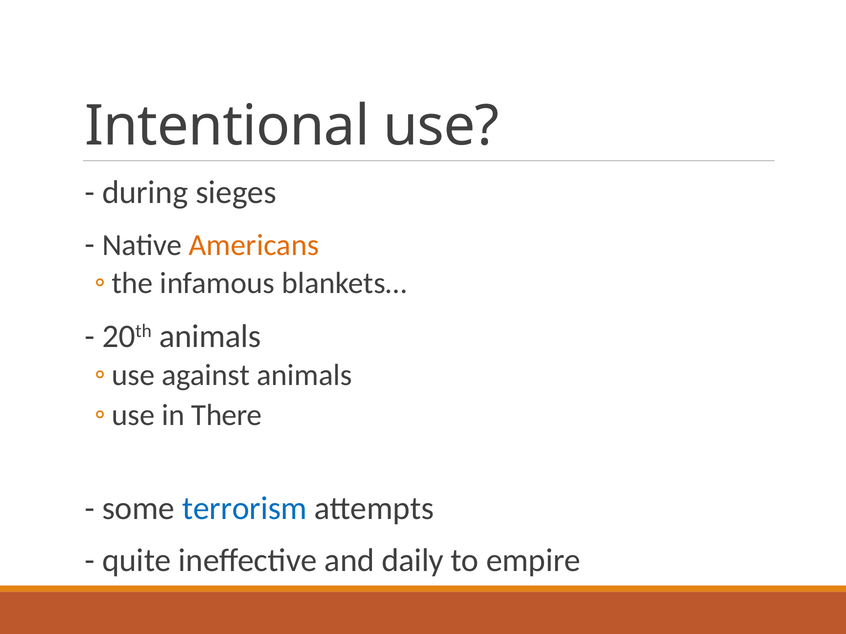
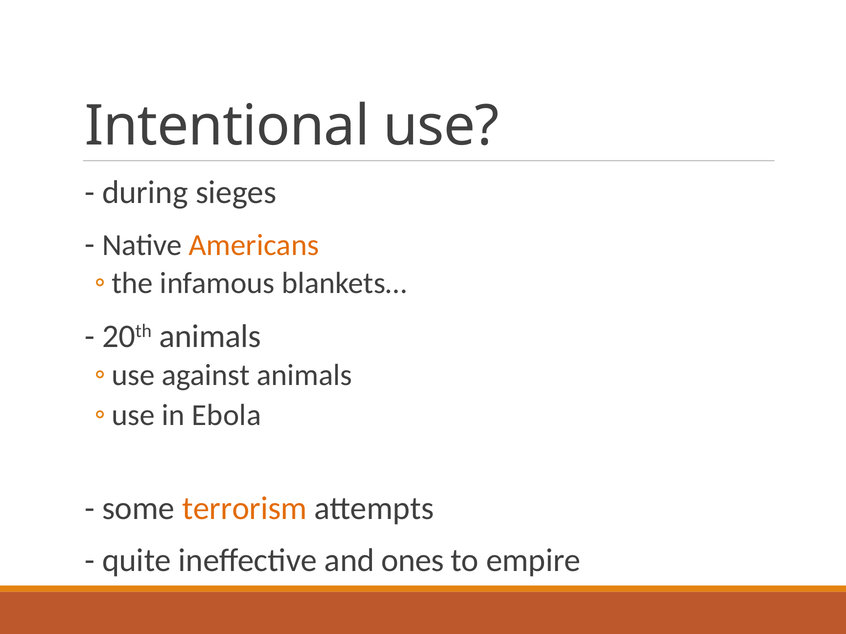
There: There -> Ebola (226, 416)
terrorism colour: blue -> orange (245, 509)
daily: daily -> ones (413, 561)
